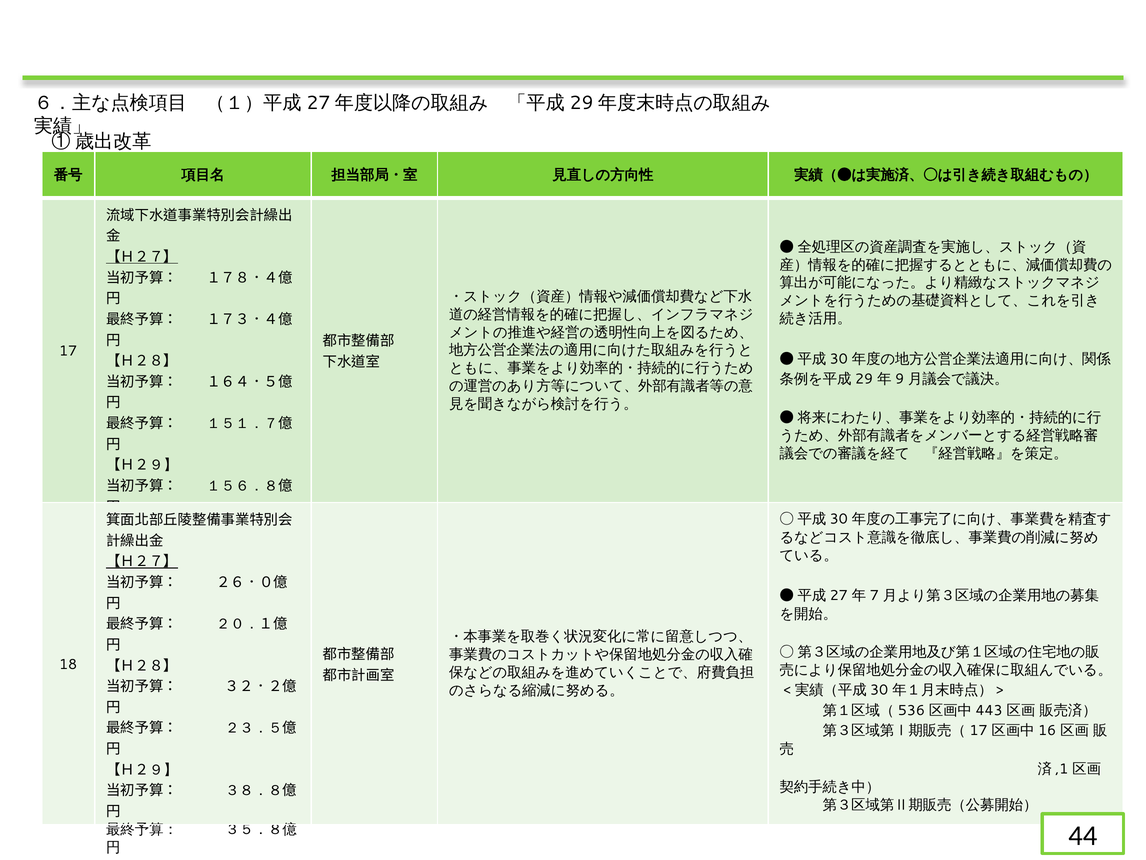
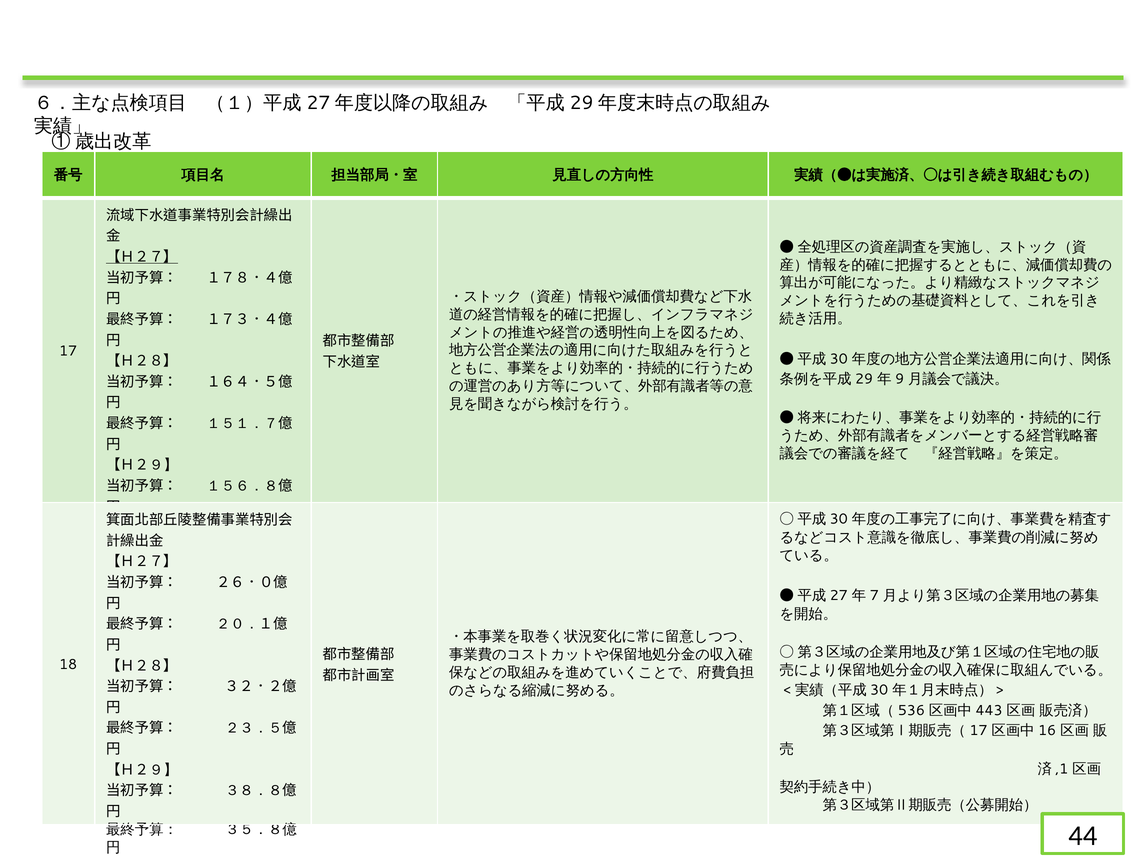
【Ｈ２７】 underline: present -> none (142, 561)
